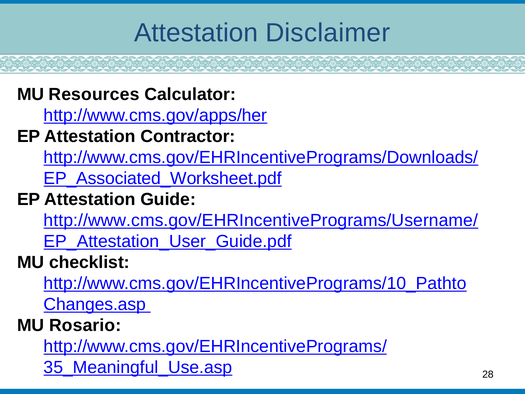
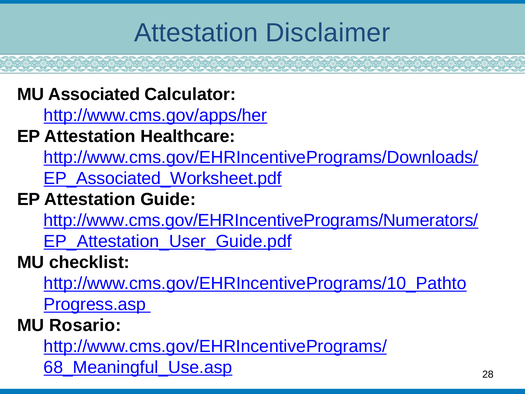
Resources: Resources -> Associated (94, 94)
Contractor: Contractor -> Healthcare (188, 136)
http://www.cms.gov/EHRIncentivePrograms/Username/: http://www.cms.gov/EHRIncentivePrograms/Username/ -> http://www.cms.gov/EHRIncentivePrograms/Numerators/ (261, 220)
Changes.asp: Changes.asp -> Progress.asp (95, 304)
35_Meaningful_Use.asp: 35_Meaningful_Use.asp -> 68_Meaningful_Use.asp (138, 367)
